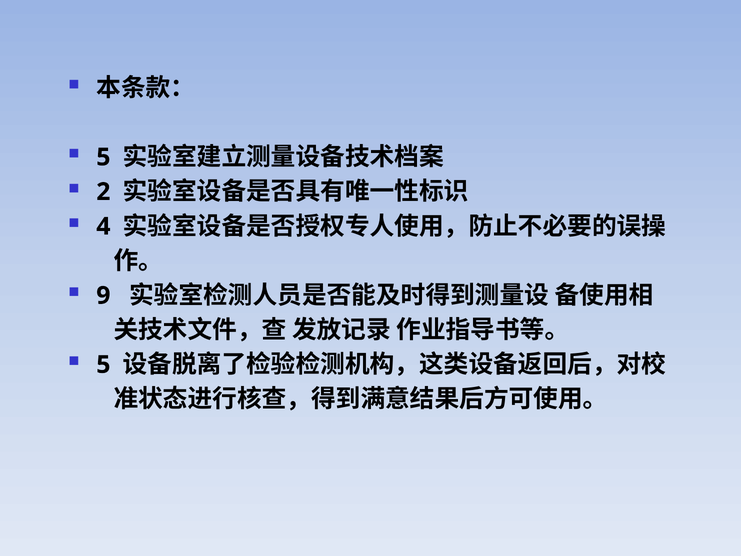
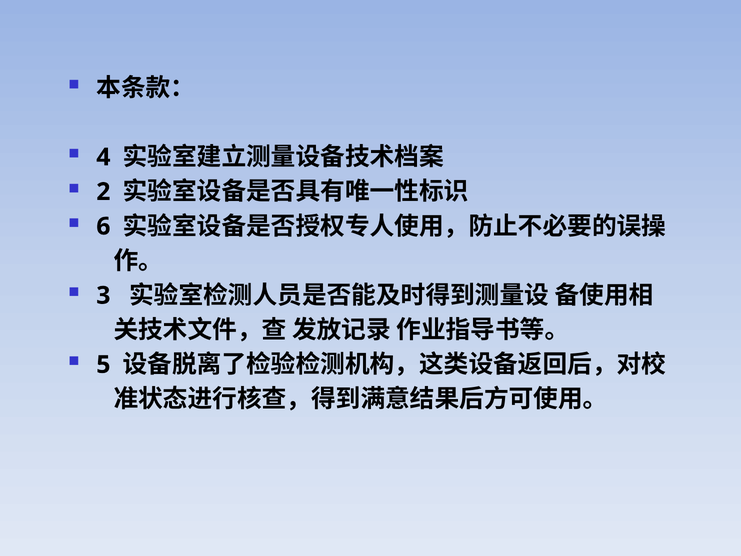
5: 5 -> 4 (103, 157)
4: 4 -> 6 (103, 226)
9: 9 -> 3 (103, 295)
